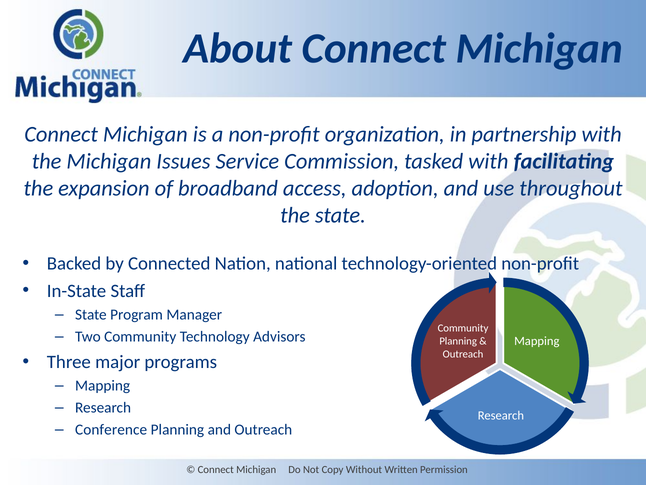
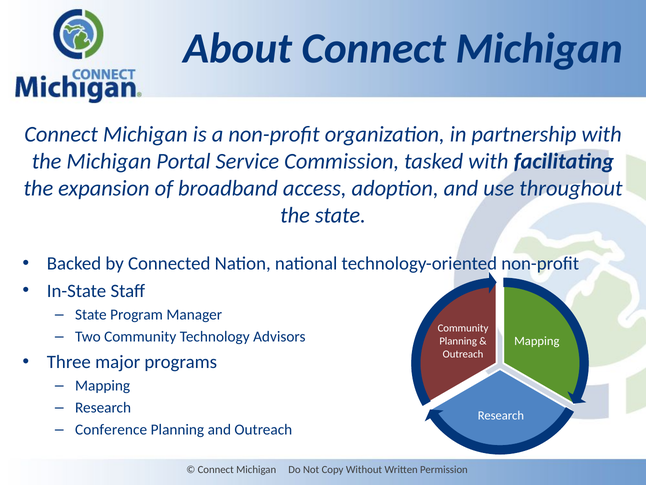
Issues: Issues -> Portal (183, 161)
